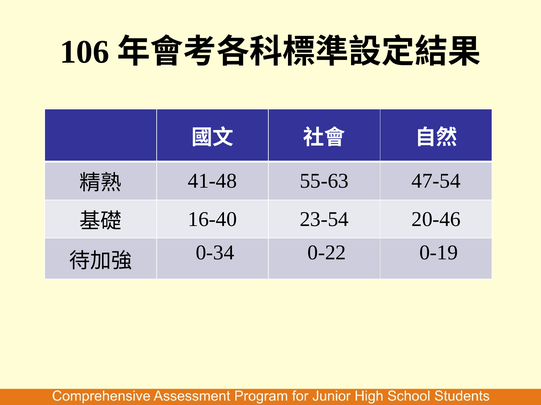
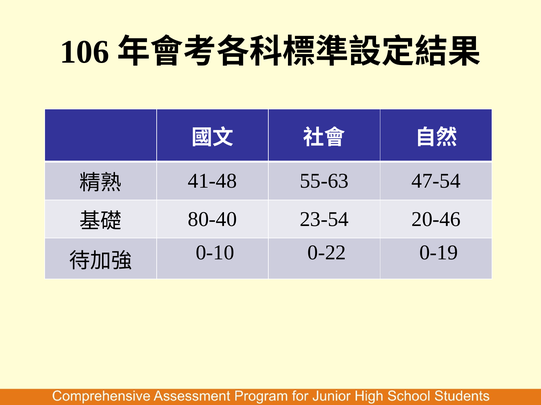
16-40: 16-40 -> 80-40 (212, 220)
0-34: 0-34 -> 0-10 (215, 253)
